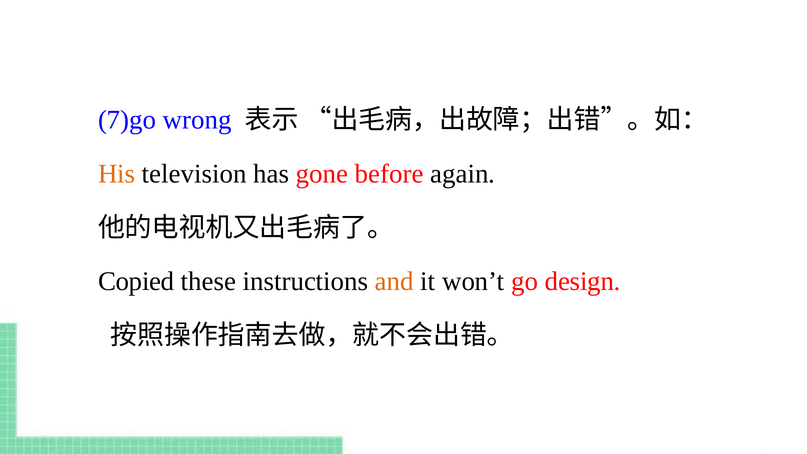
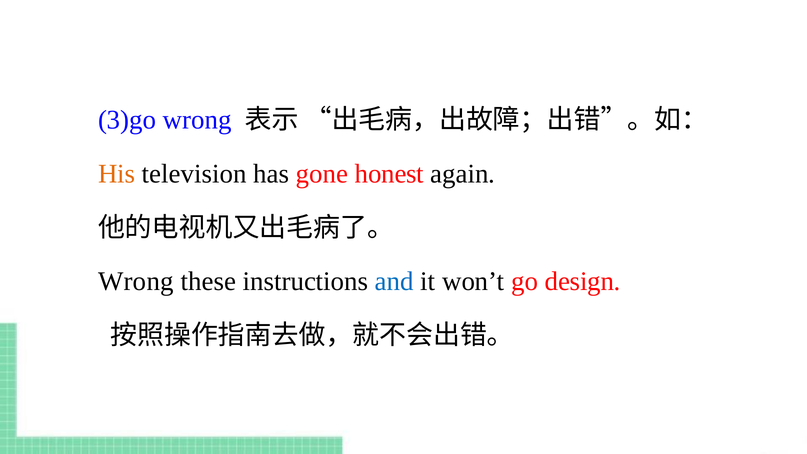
7)go: 7)go -> 3)go (127, 120)
before: before -> honest (389, 174)
Copied: Copied -> Wrong (136, 281)
and colour: orange -> blue (394, 281)
